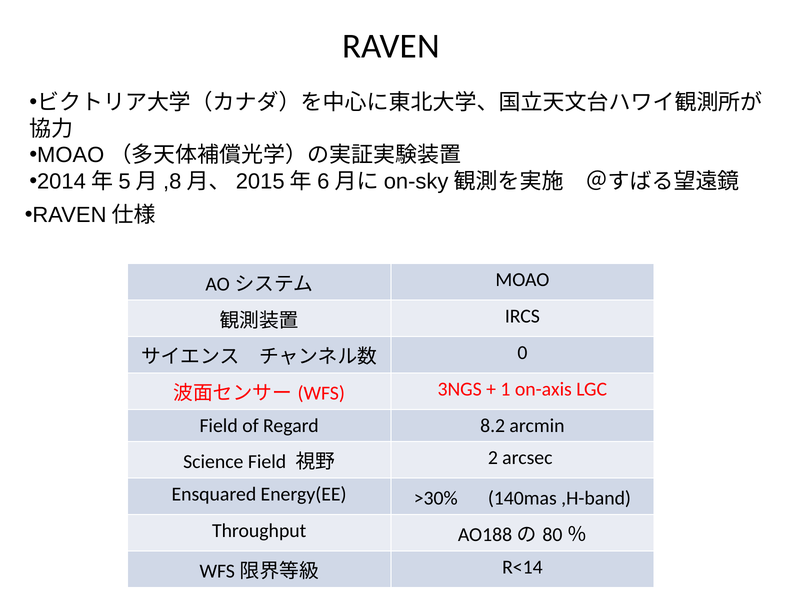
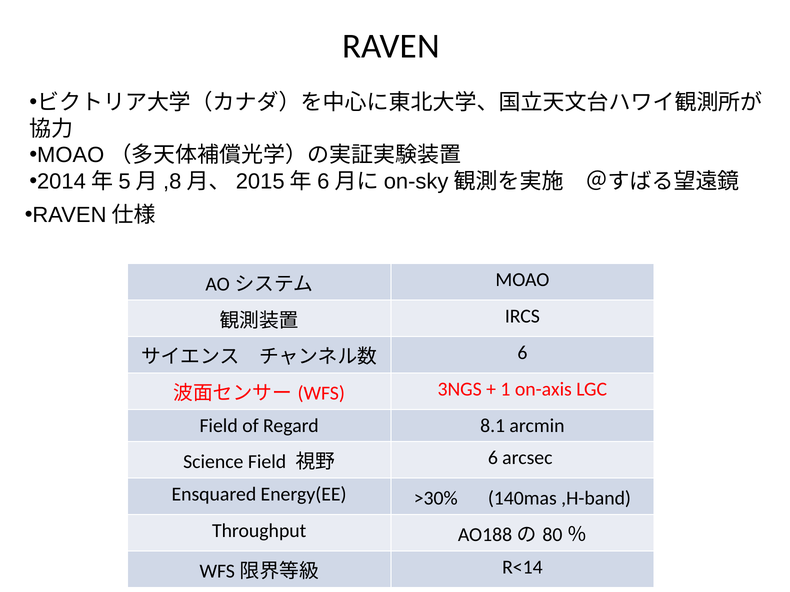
0: 0 -> 6 (522, 353)
8.2: 8.2 -> 8.1 (493, 426)
2: 2 -> 6 (493, 458)
